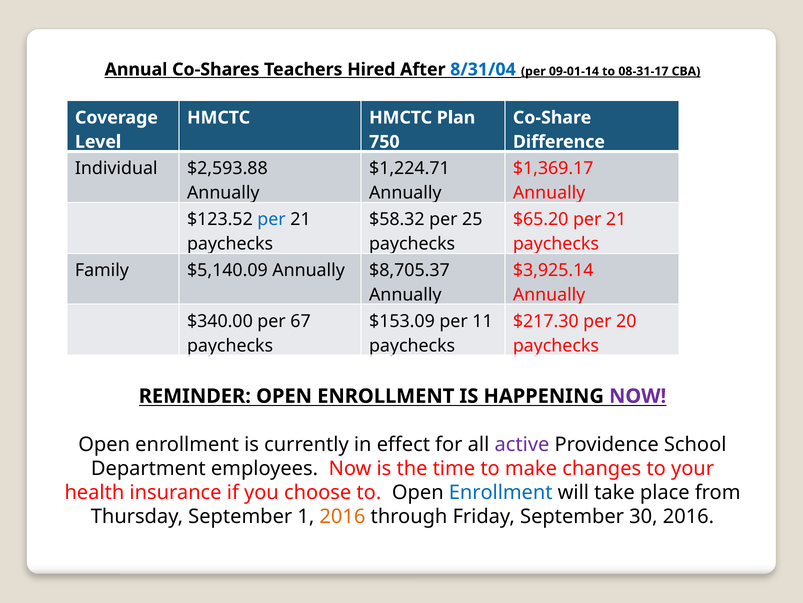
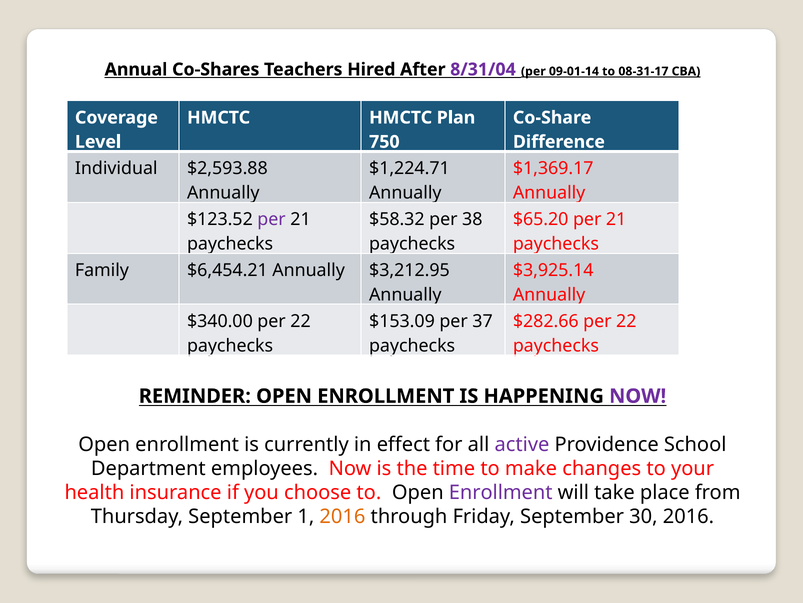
8/31/04 colour: blue -> purple (483, 69)
per colour: blue -> purple (272, 219)
25: 25 -> 38 (472, 219)
$5,140.09: $5,140.09 -> $6,454.21 (227, 270)
$8,705.37: $8,705.37 -> $3,212.95 (409, 270)
$340.00 per 67: 67 -> 22 (300, 321)
11: 11 -> 37 (483, 321)
$217.30: $217.30 -> $282.66 (546, 321)
20: 20 -> 22 (626, 321)
Enrollment colour: blue -> purple (501, 492)
